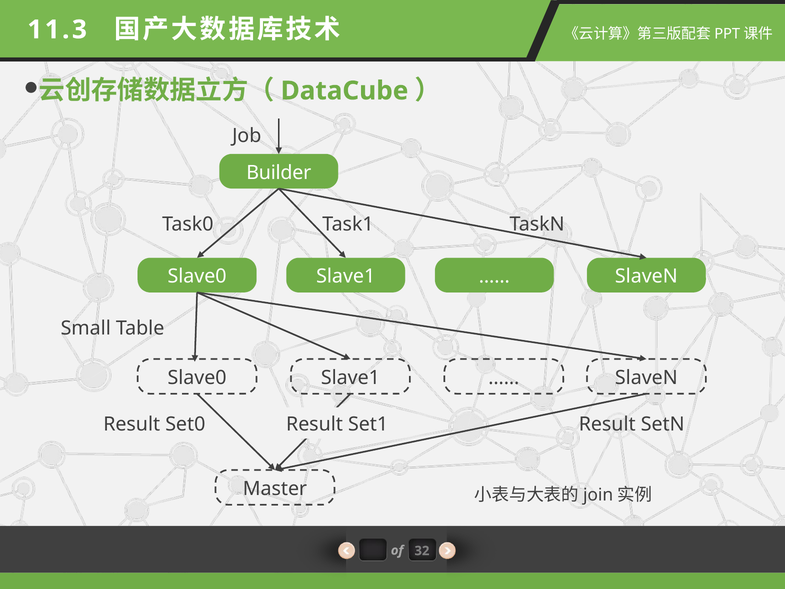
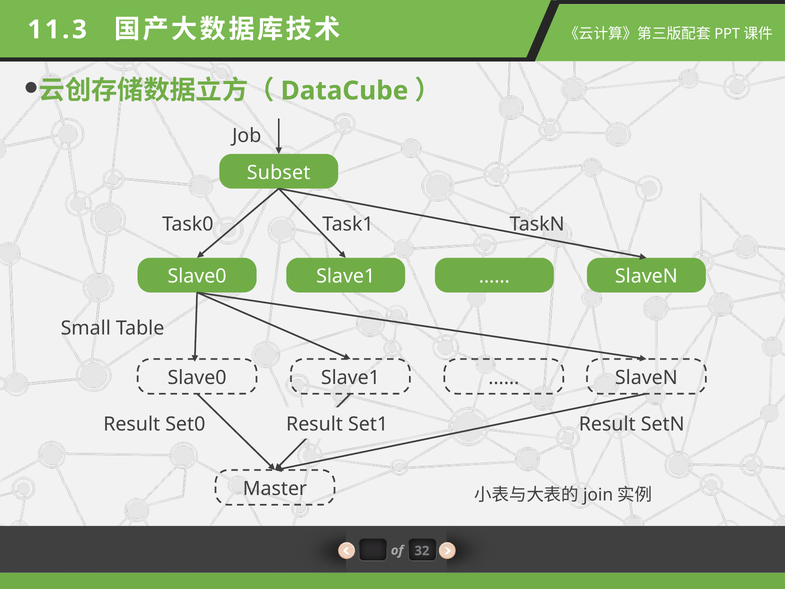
Builder: Builder -> Subset (279, 172)
